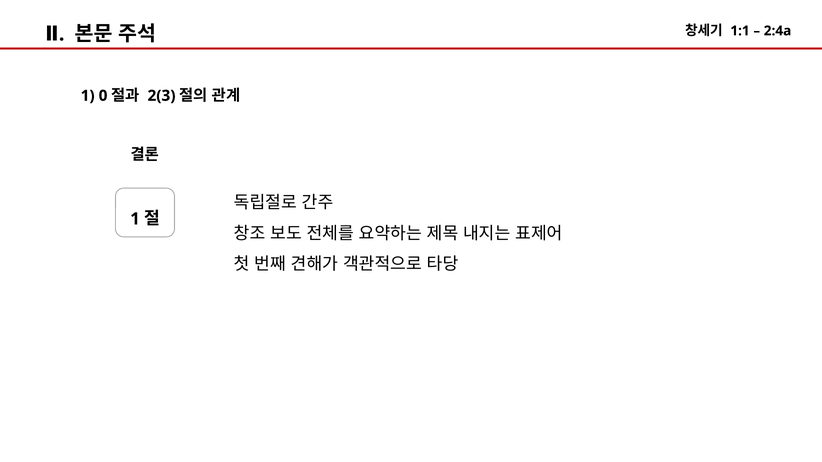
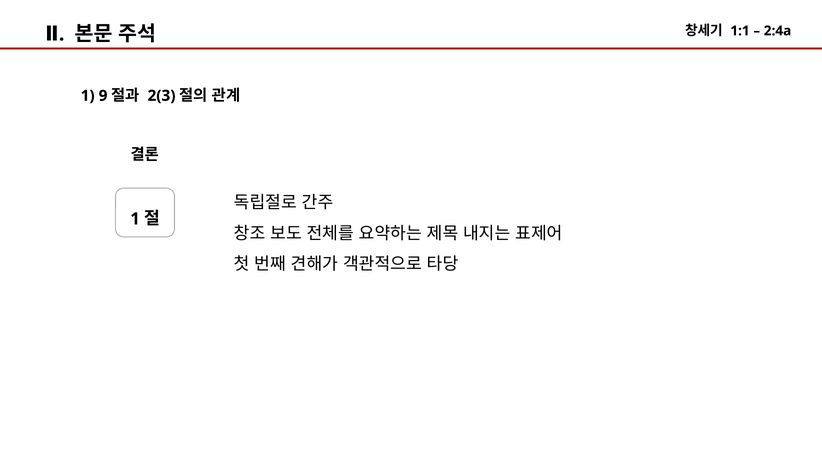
0: 0 -> 9 (103, 96)
